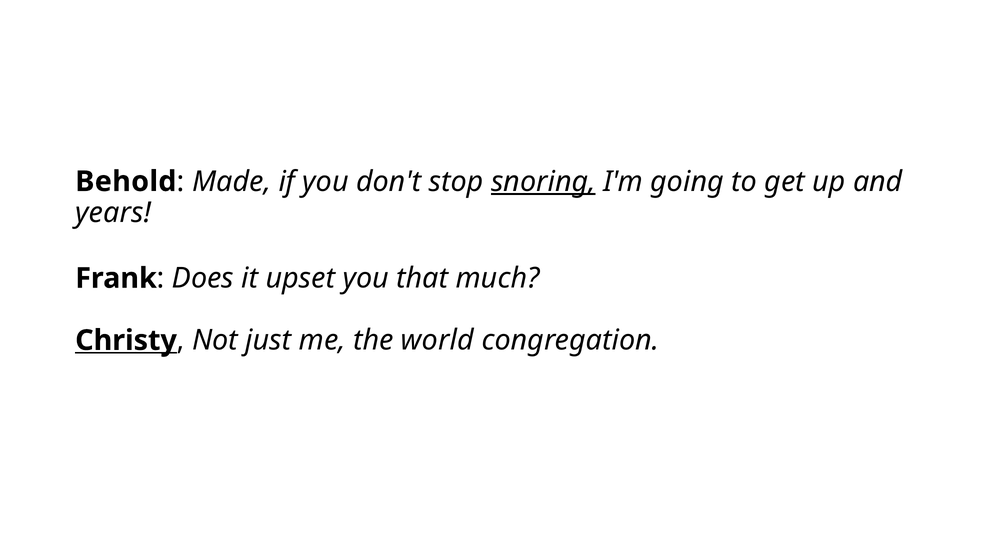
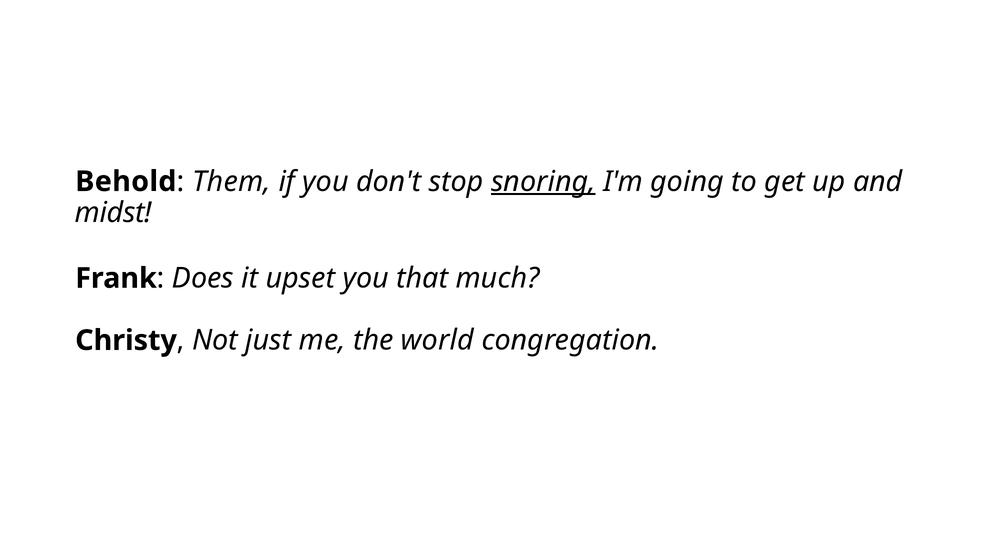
Made: Made -> Them (231, 181)
years: years -> midst (113, 212)
Christy underline: present -> none (126, 340)
